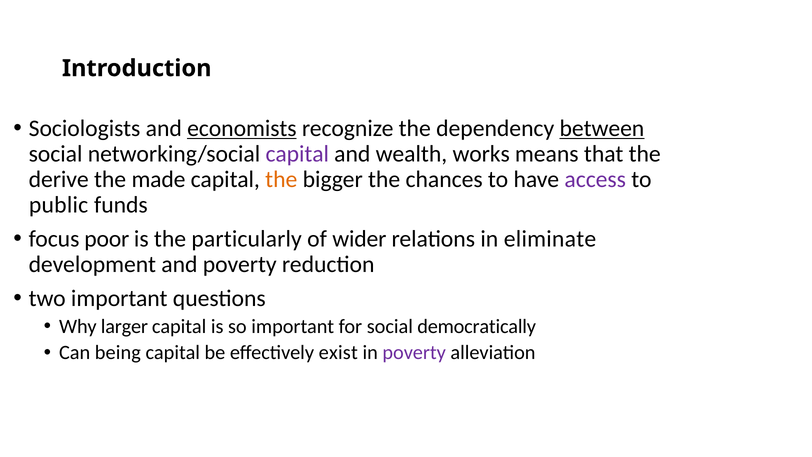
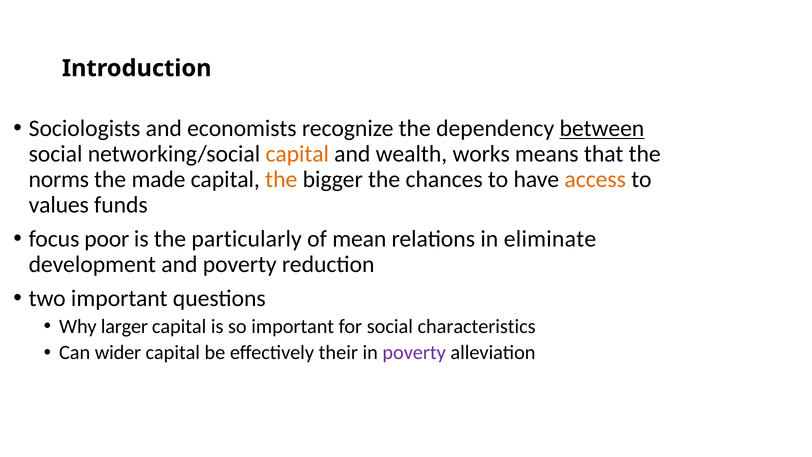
economists underline: present -> none (242, 128)
capital colour: purple -> orange (297, 154)
derive: derive -> norms (59, 179)
access colour: purple -> orange (595, 179)
public: public -> values (59, 205)
wider: wider -> mean (359, 239)
democratically: democratically -> characteristics (477, 326)
being: being -> wider (118, 353)
exist: exist -> their (338, 353)
